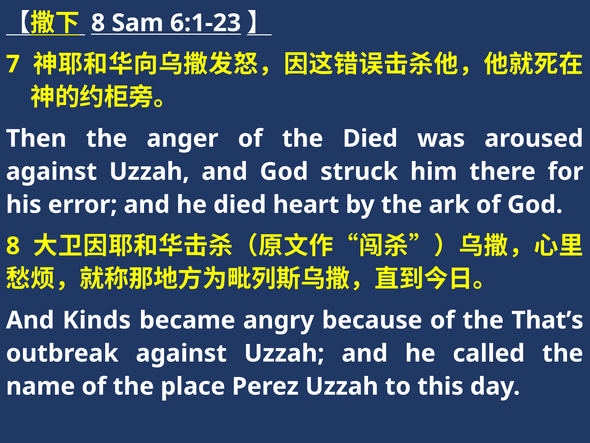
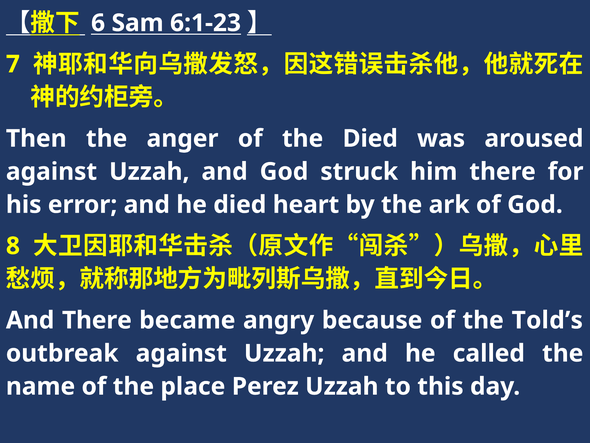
8: 8 -> 6 (98, 23)
And Kinds: Kinds -> There (97, 320)
That’s: That’s -> Told’s (547, 320)
